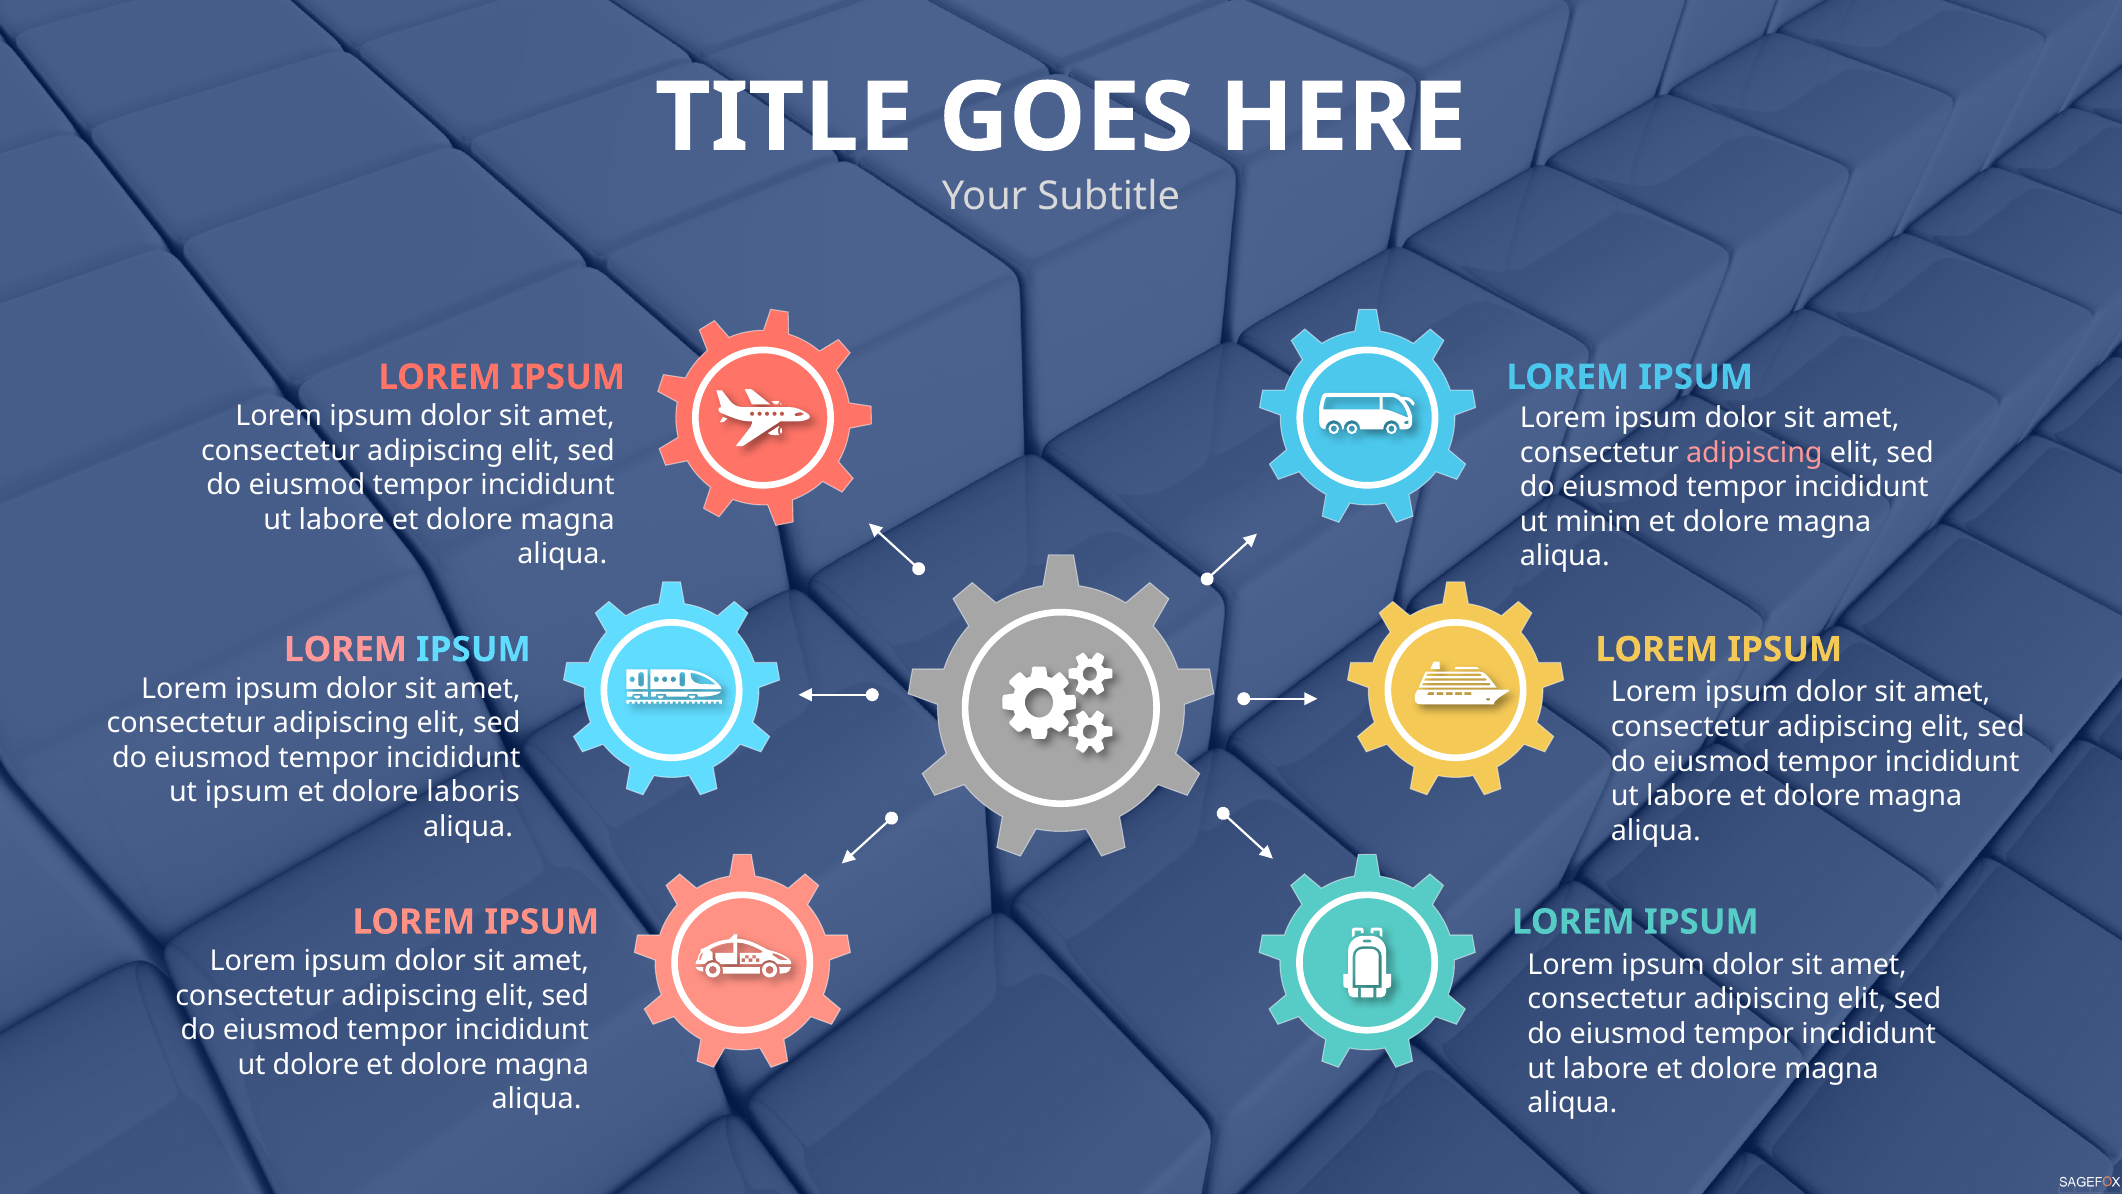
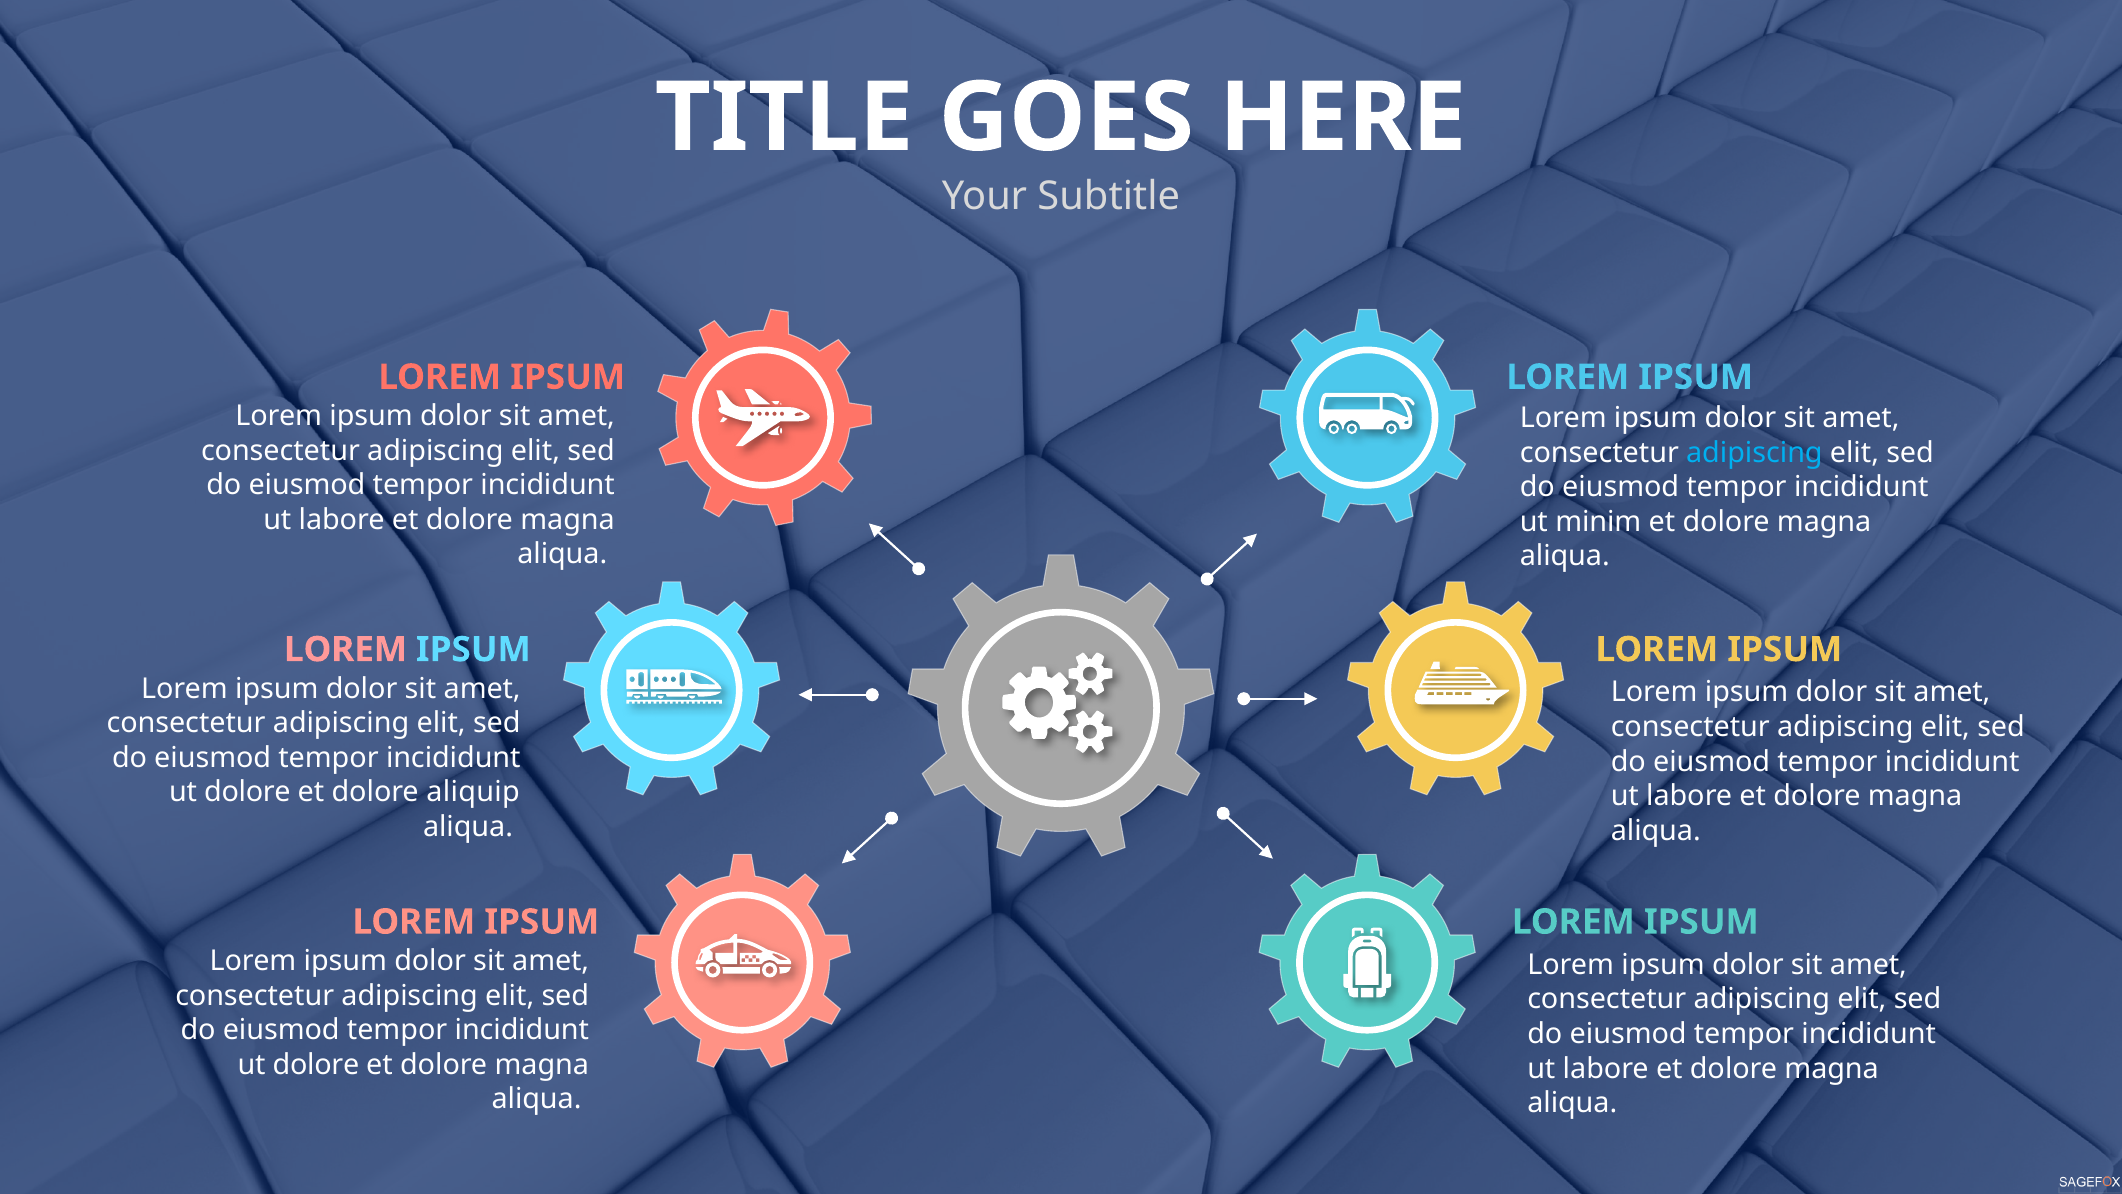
adipiscing colour: pink -> light blue (1754, 453)
ipsum: ipsum -> dolore (247, 792)
laboris: laboris -> aliquip (473, 792)
